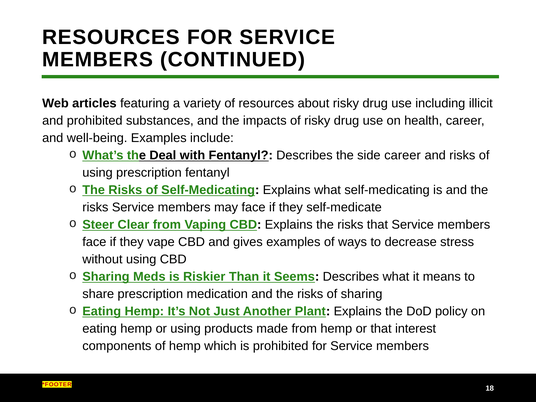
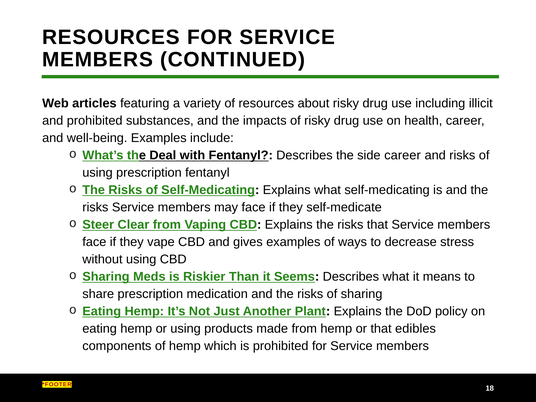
interest: interest -> edibles (416, 329)
